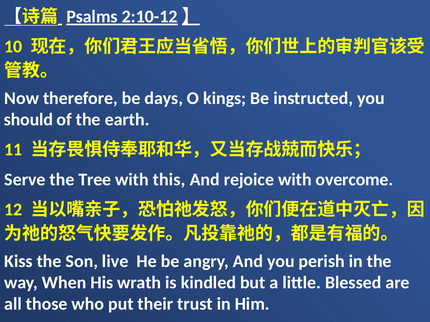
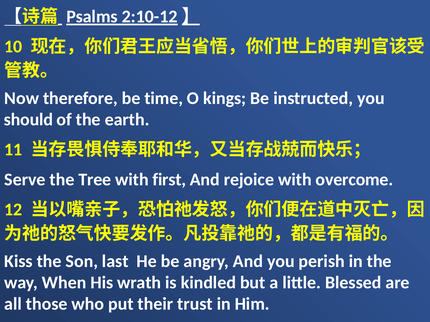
days: days -> time (164, 98)
this: this -> first (169, 180)
live: live -> last (115, 262)
